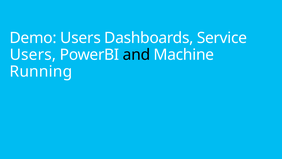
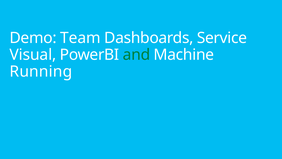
Demo Users: Users -> Team (80, 38)
Users: Users -> Visual (33, 55)
and colour: black -> green (136, 55)
